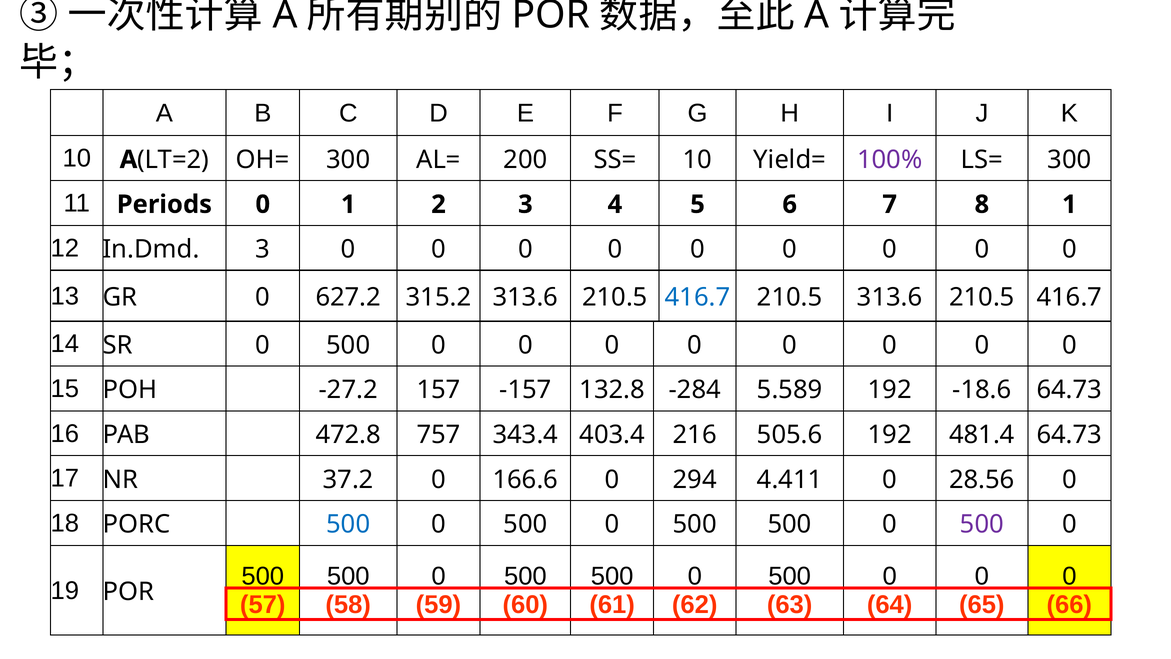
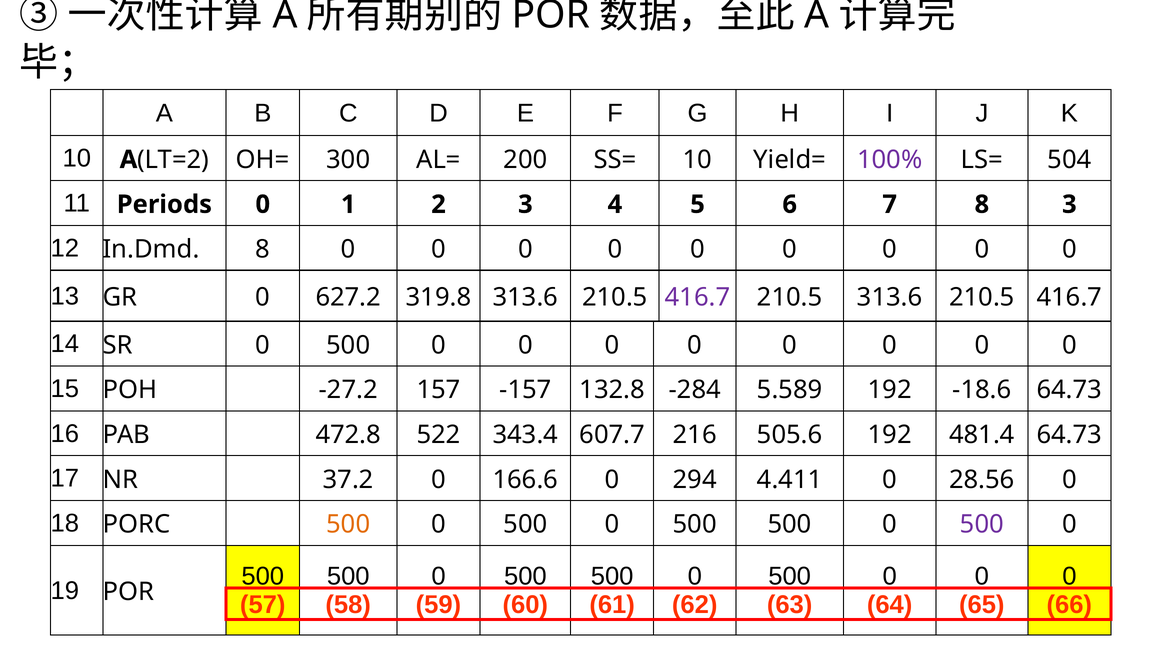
LS= 300: 300 -> 504 (1069, 160)
8 1: 1 -> 3 (1069, 204)
In.Dmd 3: 3 -> 8 (263, 249)
315.2: 315.2 -> 319.8 (438, 297)
416.7 colour: blue -> purple (697, 297)
757: 757 -> 522 (438, 435)
403.4: 403.4 -> 607.7 (612, 435)
500 colour: blue -> orange (348, 524)
